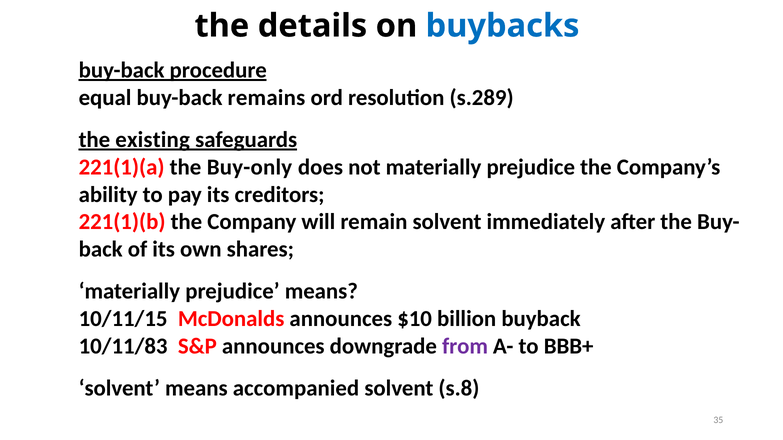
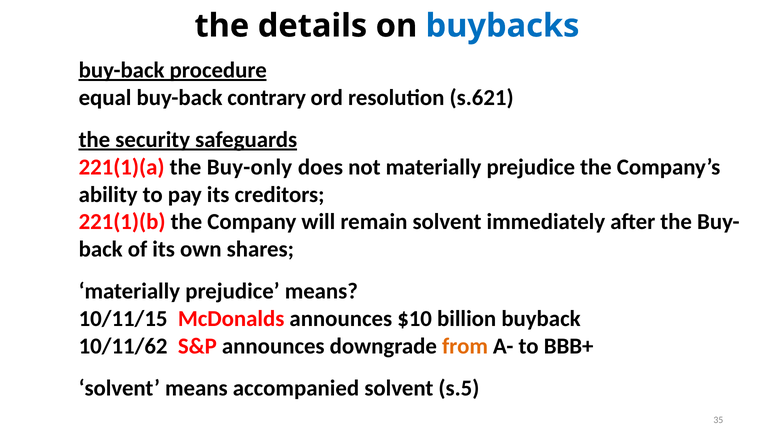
remains: remains -> contrary (267, 98)
s.289: s.289 -> s.621 (482, 98)
existing: existing -> security (153, 140)
10/11/83: 10/11/83 -> 10/11/62 (123, 346)
from colour: purple -> orange (465, 346)
s.8: s.8 -> s.5 (459, 389)
